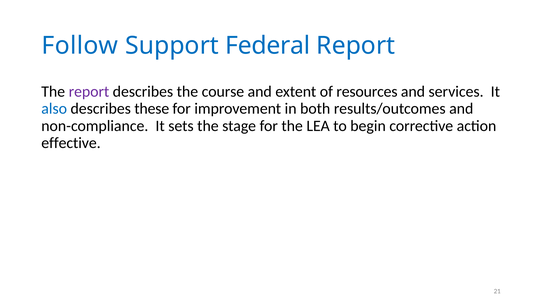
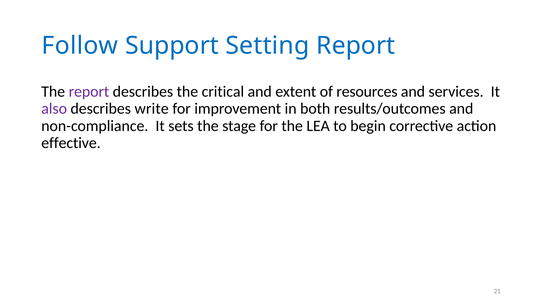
Federal: Federal -> Setting (267, 46)
course: course -> critical (223, 92)
also colour: blue -> purple (54, 109)
these: these -> write (152, 109)
